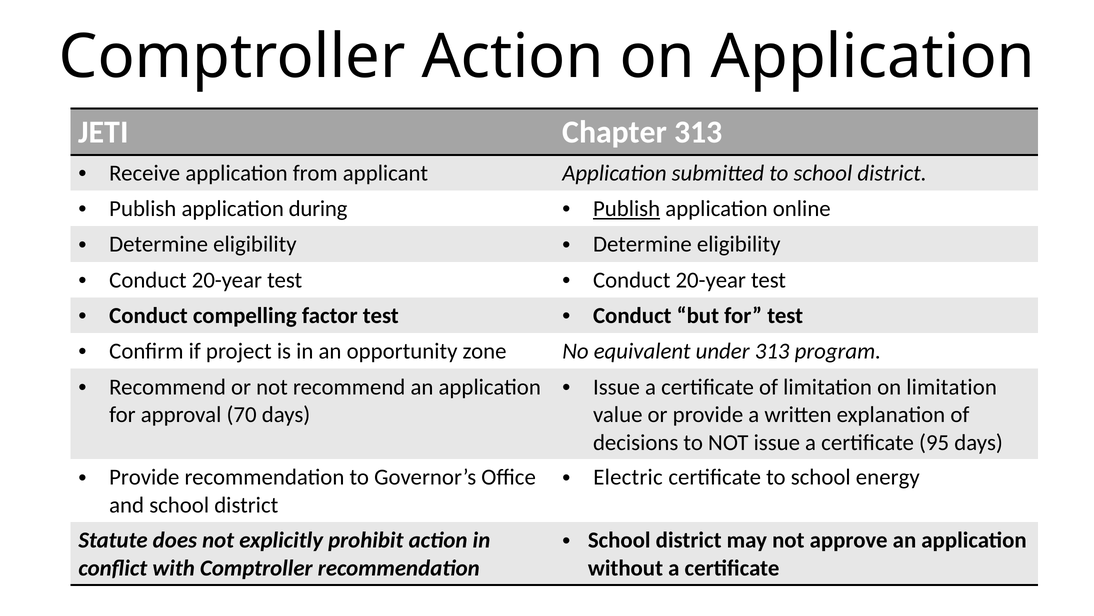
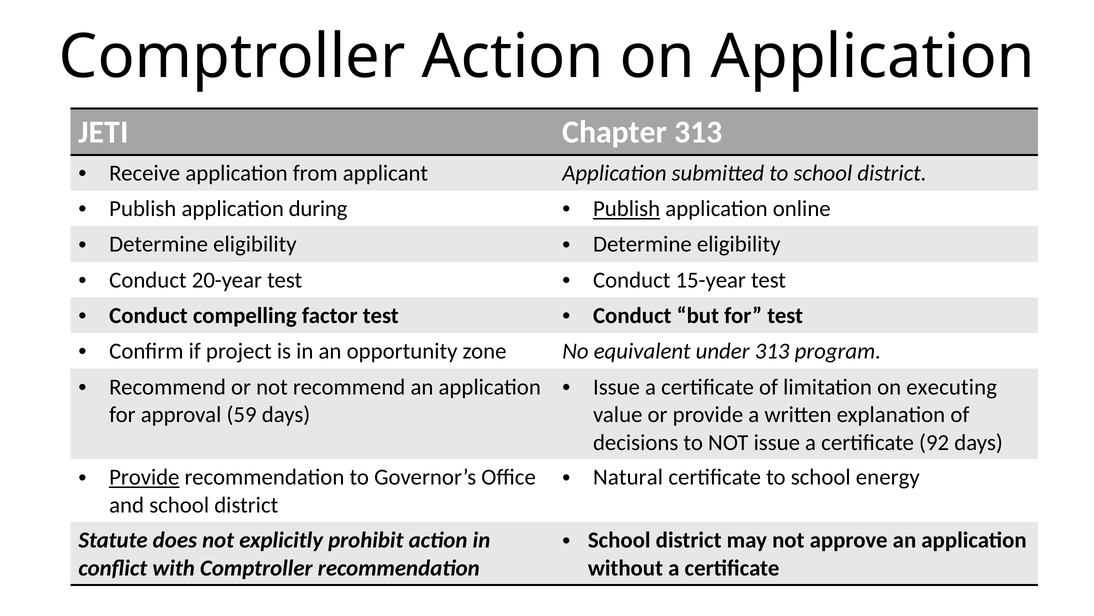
20-year: 20-year -> 15-year (711, 280)
on limitation: limitation -> executing (952, 387)
70: 70 -> 59 (242, 415)
95: 95 -> 92 (934, 442)
Provide underline: none -> present (144, 477)
Electric: Electric -> Natural (628, 477)
